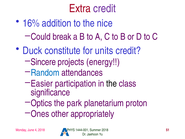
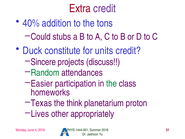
16%: 16% -> 40% (31, 23)
nice: nice -> tons (105, 23)
break: break -> stubs (62, 37)
energy: energy -> discuss (103, 62)
Random colour: blue -> green (45, 73)
the colour: black -> green (112, 83)
significance: significance -> homeworks (50, 92)
Optics: Optics -> Texas (41, 103)
park: park -> think (74, 103)
Ones: Ones -> Lives (40, 114)
